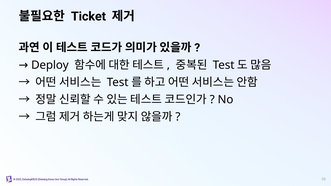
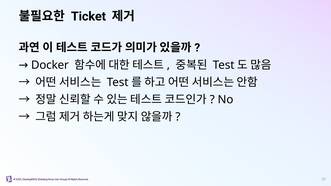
Deploy: Deploy -> Docker (50, 65)
